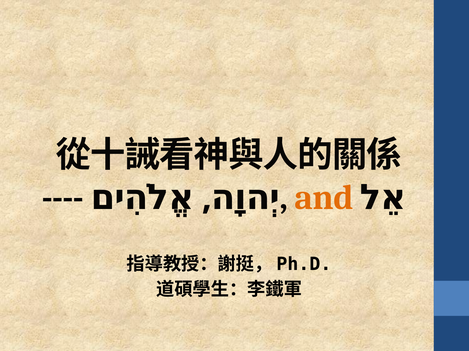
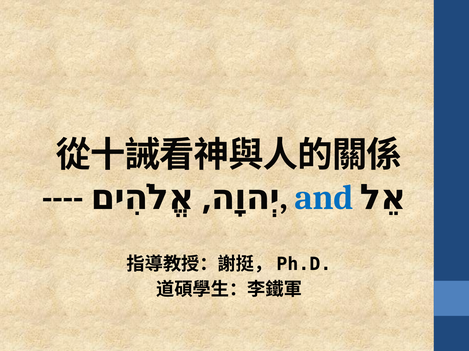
and colour: orange -> blue (324, 198)
